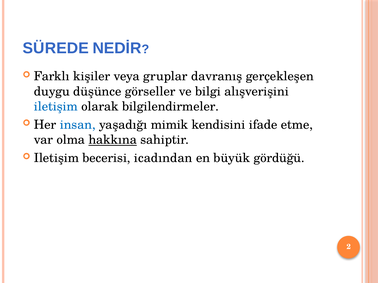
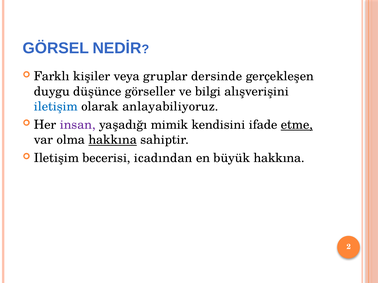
SÜREDE: SÜREDE -> GÖRSEL (56, 48)
davranış: davranış -> dersinde (217, 76)
bilgilendirmeler: bilgilendirmeler -> anlayabiliyoruz (170, 107)
insan colour: blue -> purple (78, 125)
etme underline: none -> present (297, 125)
büyük gördüğü: gördüğü -> hakkına (279, 158)
